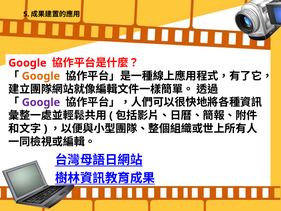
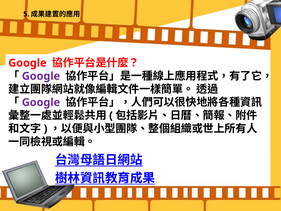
Google colour: orange -> purple (41, 76)
